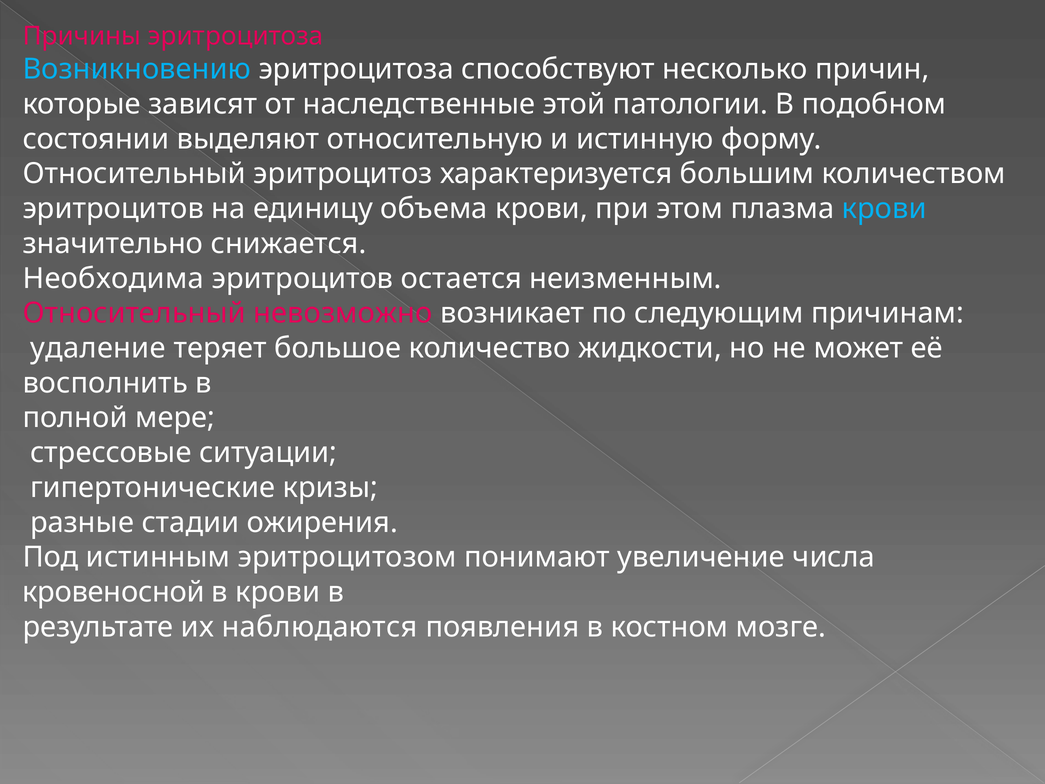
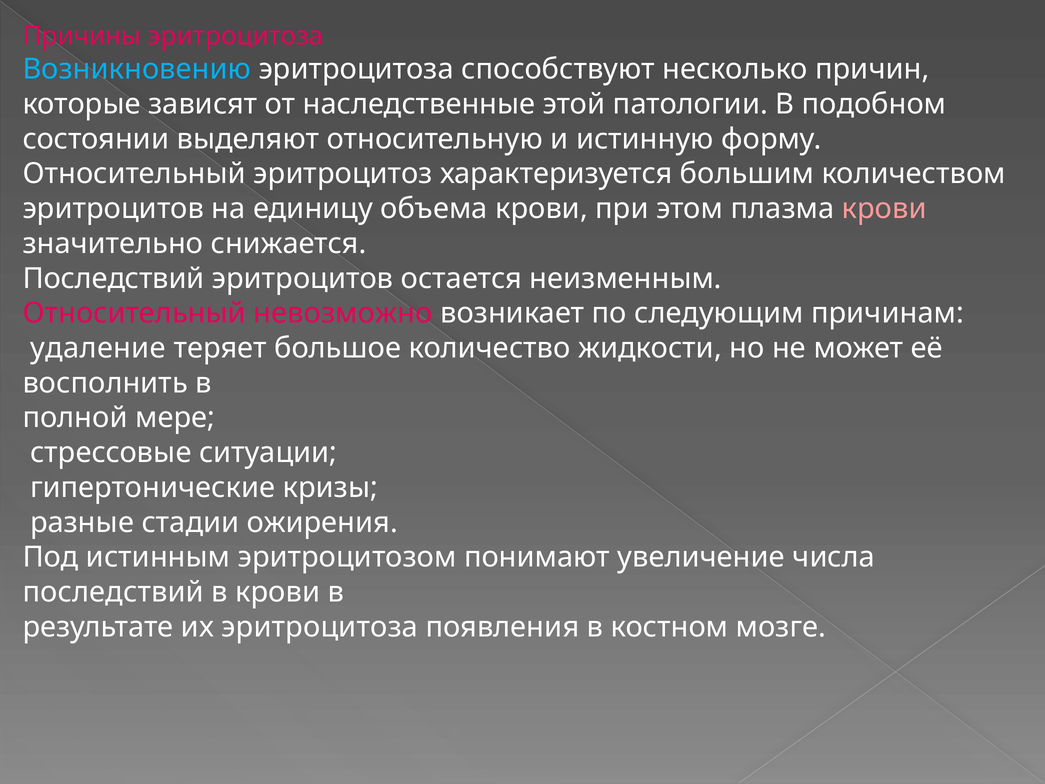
крови colour: light blue -> pink (884, 209)
Необходима: Необходима -> Последствий (114, 278)
кровеносной: кровеносной -> последствий (113, 592)
их наблюдаются: наблюдаются -> эритроцитоза (320, 627)
